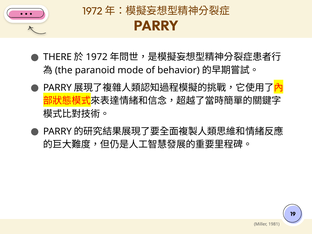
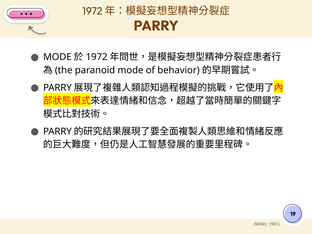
THERE: THERE -> MODE (57, 57)
